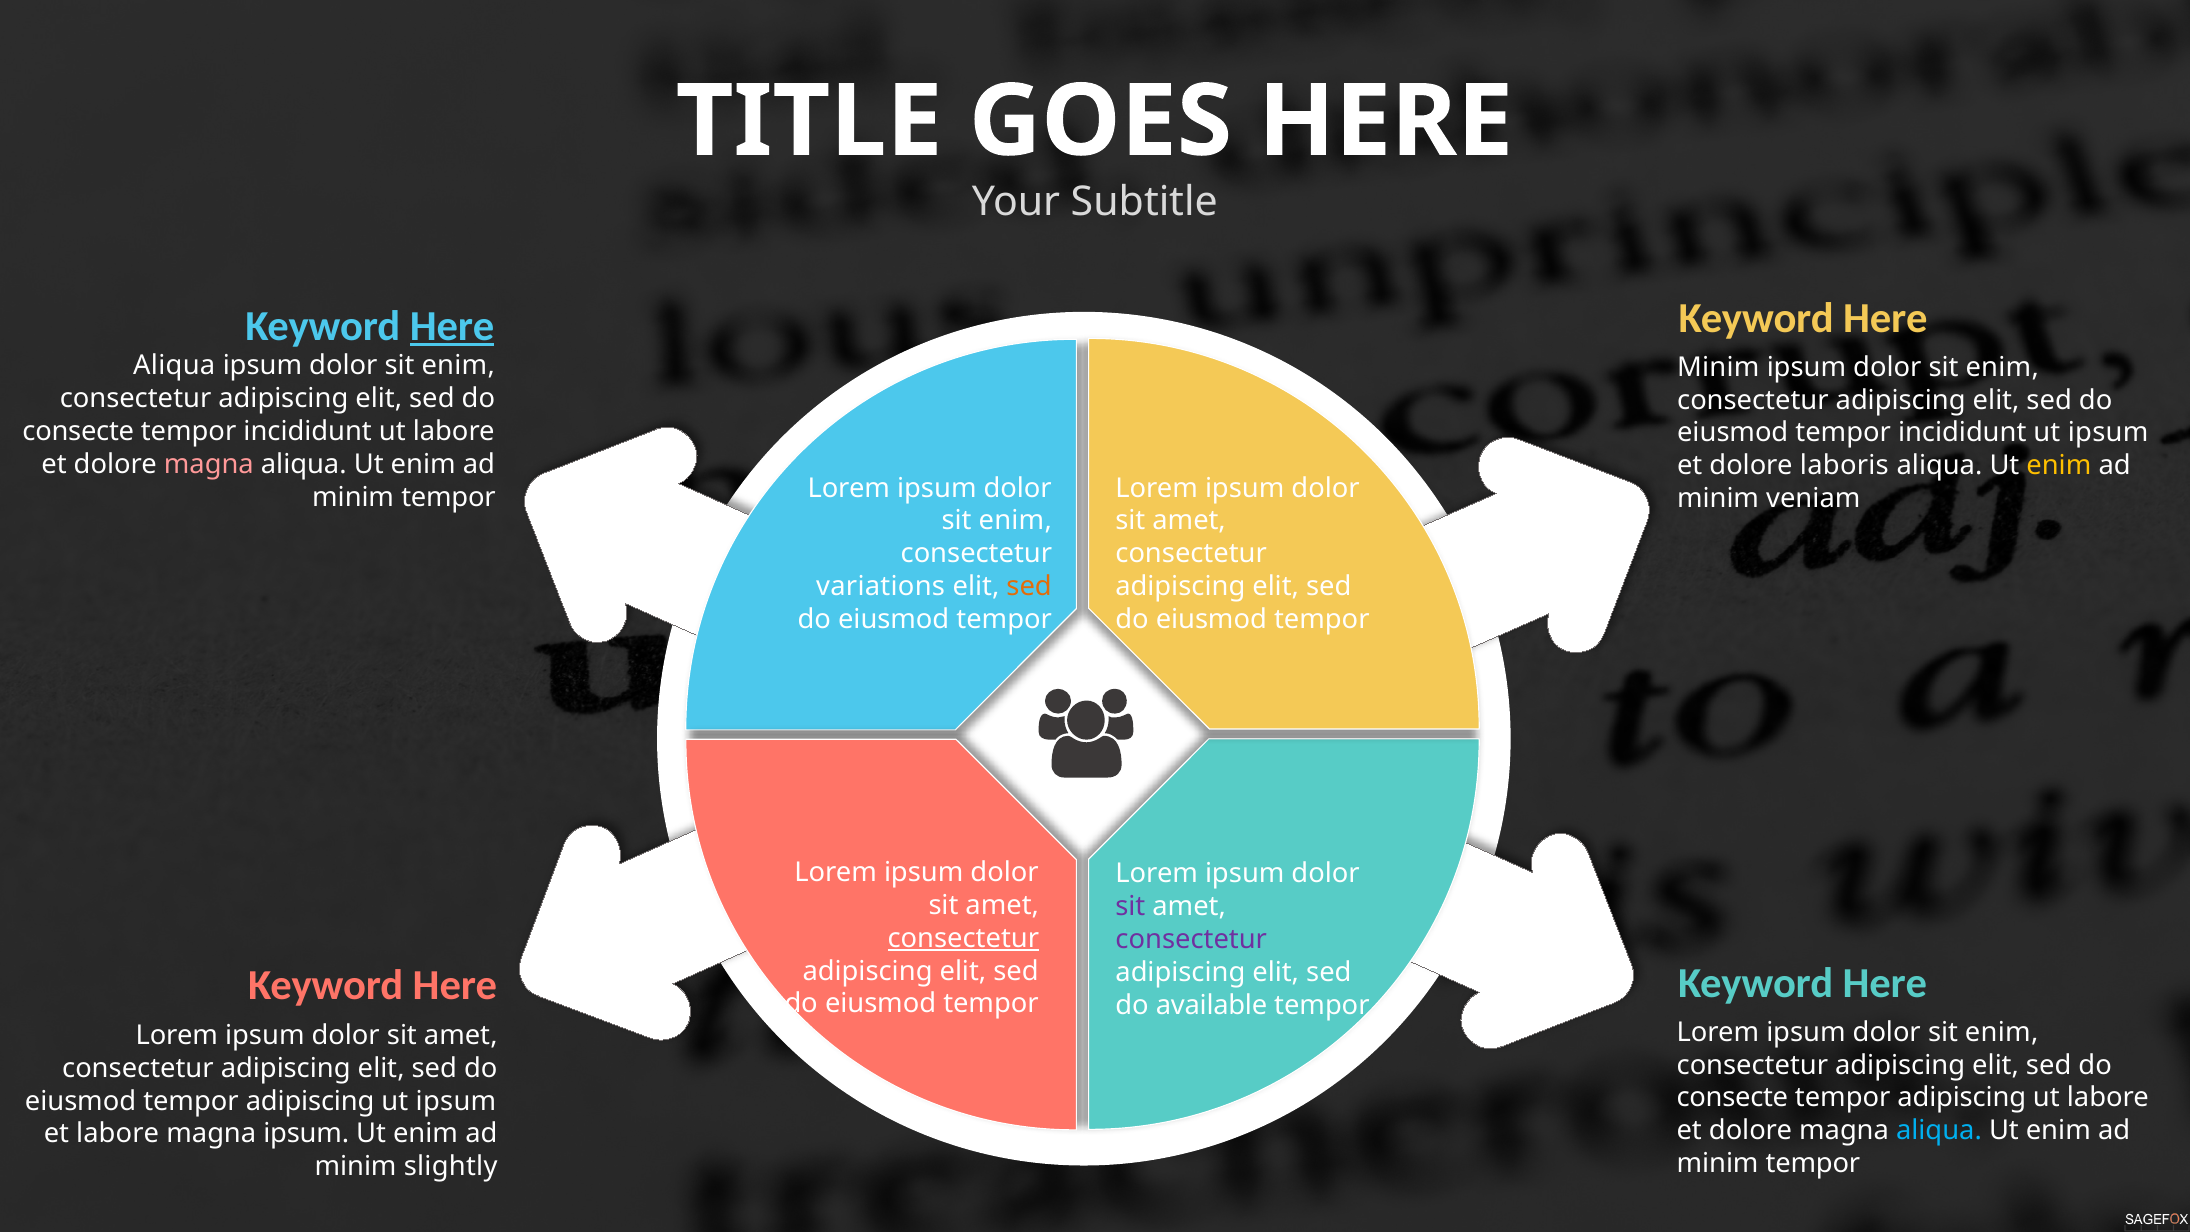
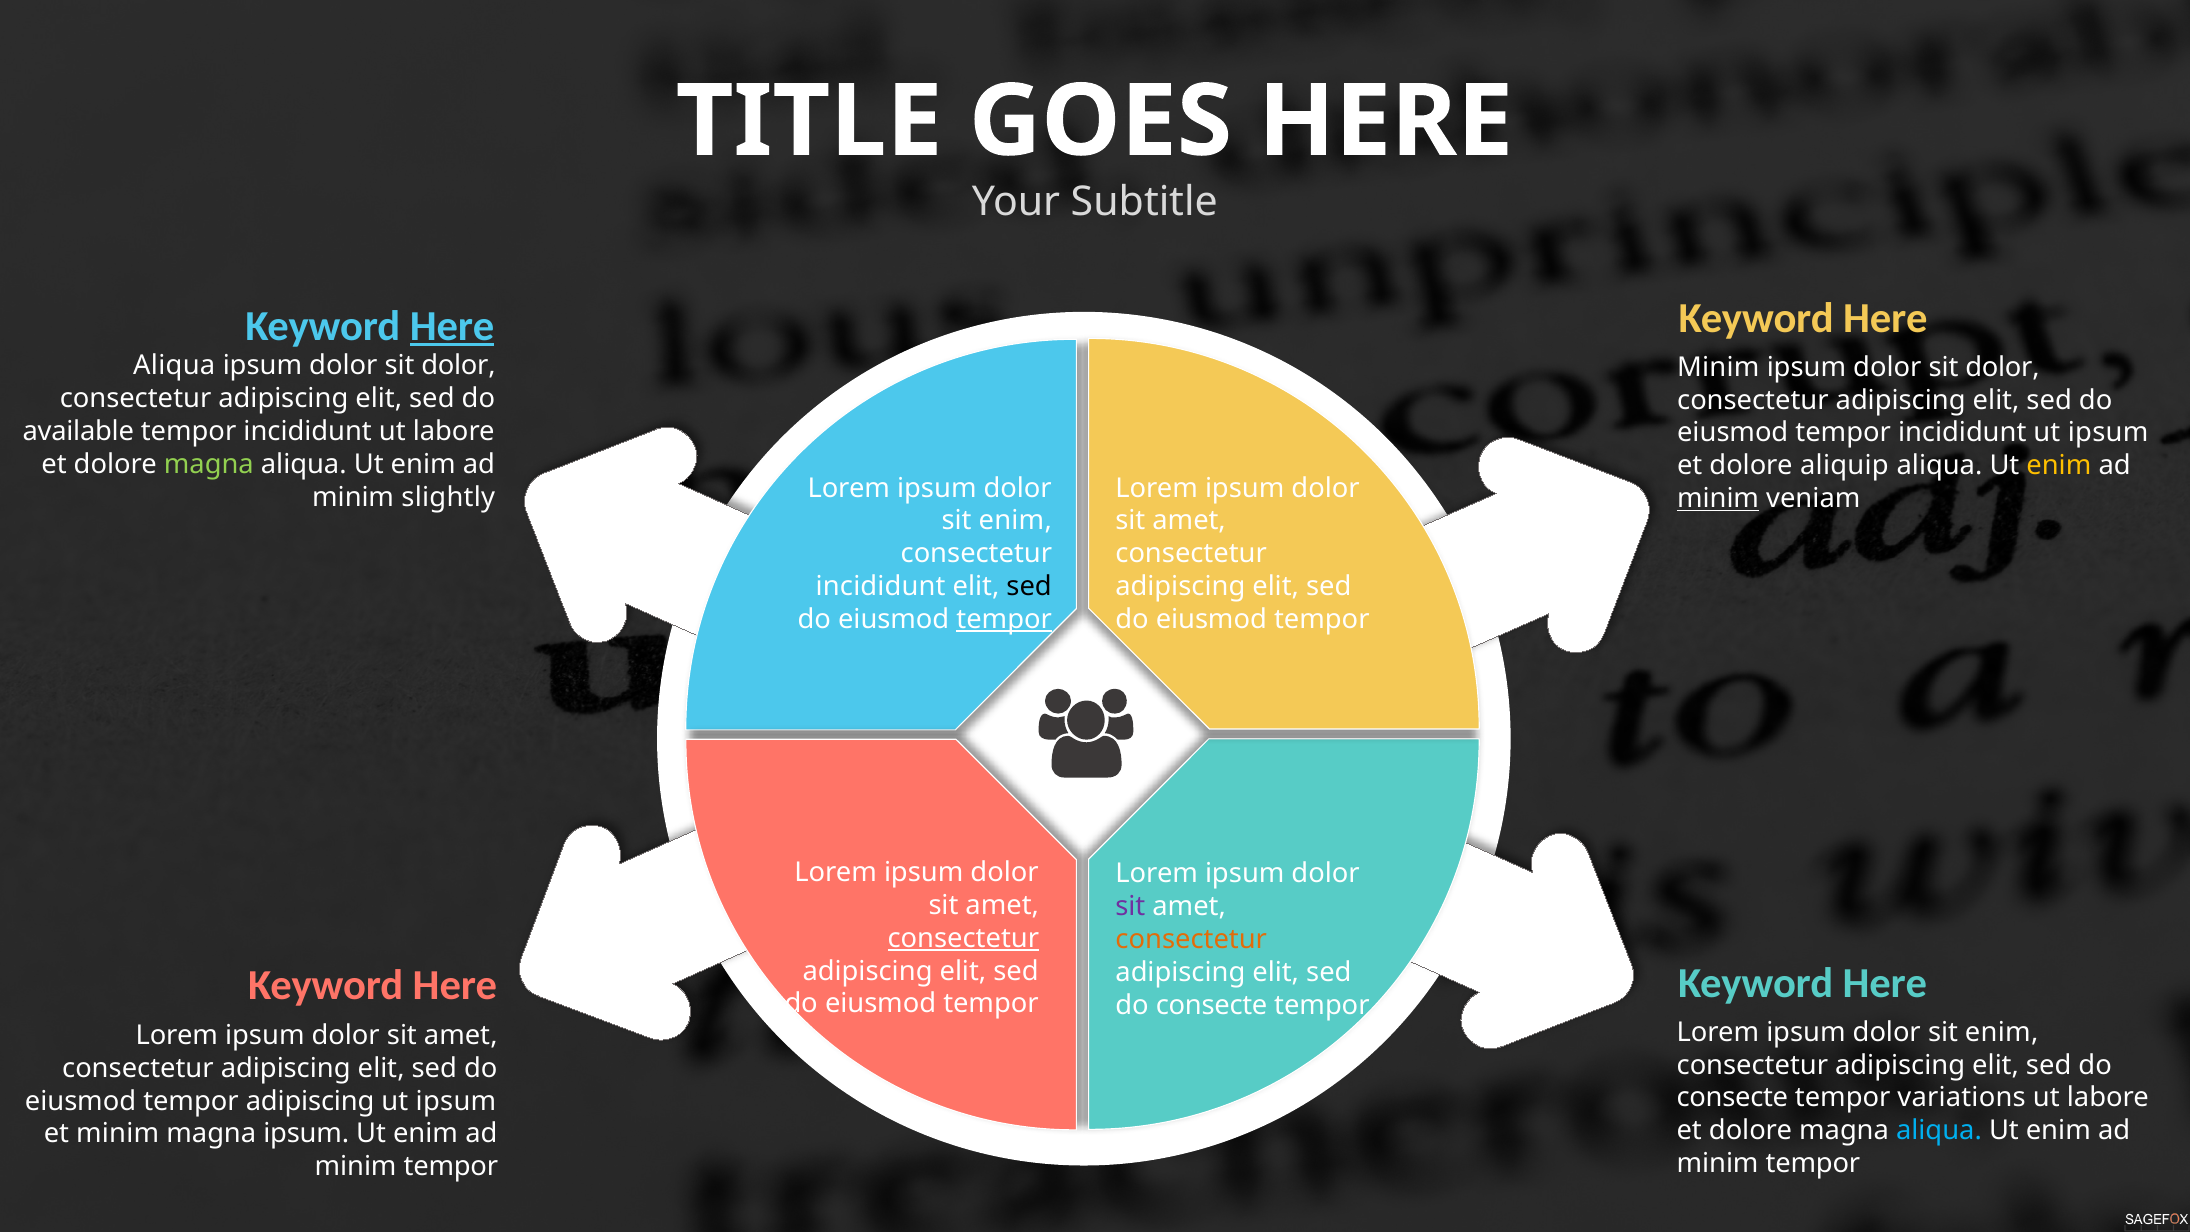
enim: enim -> dolor (458, 366)
enim: enim -> dolor (2002, 367)
consecte: consecte -> available (78, 431)
magna colour: pink -> light green (209, 464)
laboris: laboris -> aliquip (1844, 466)
tempor: tempor -> slightly (448, 497)
minim underline: none -> present (1718, 499)
variations: variations -> incididunt (881, 587)
sed colour: orange -> black (1029, 587)
tempor underline: none -> present (1004, 619)
consectetur colour: purple -> orange (1191, 940)
available: available -> consecte (1212, 1005)
adipiscing: adipiscing -> variations (1962, 1098)
et labore: labore -> minim (118, 1134)
slightly: slightly -> tempor (451, 1167)
